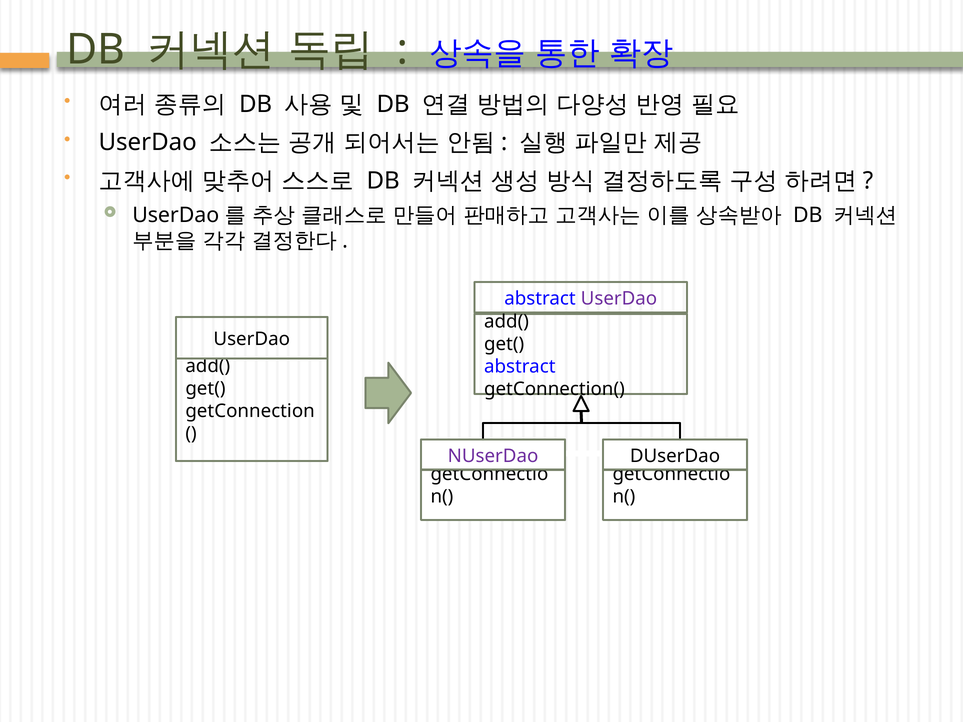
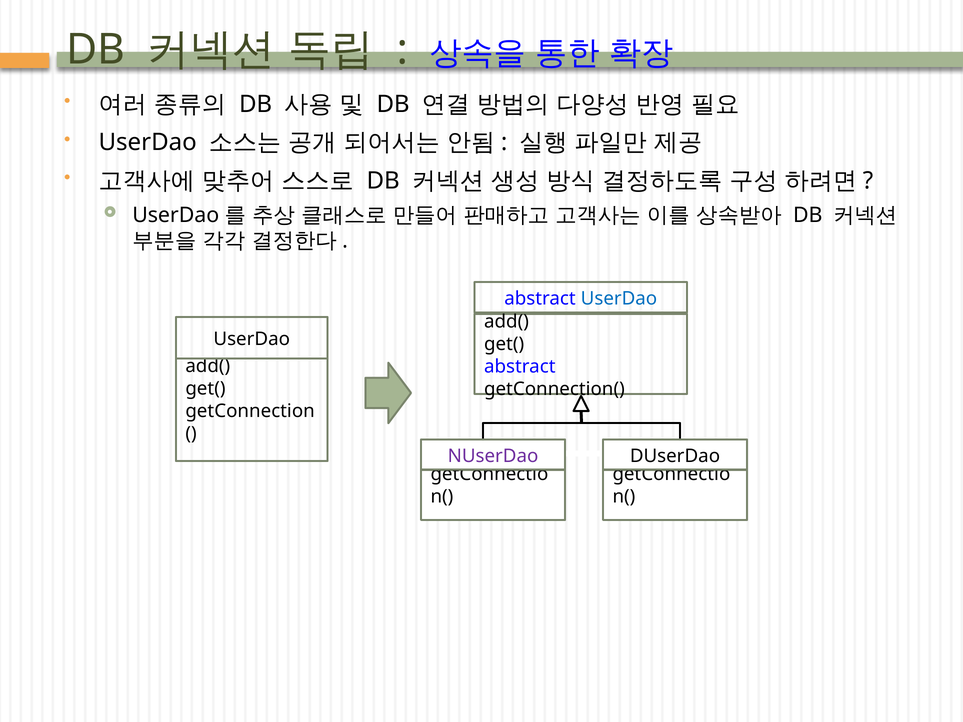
UserDao colour: purple -> blue (619, 299)
